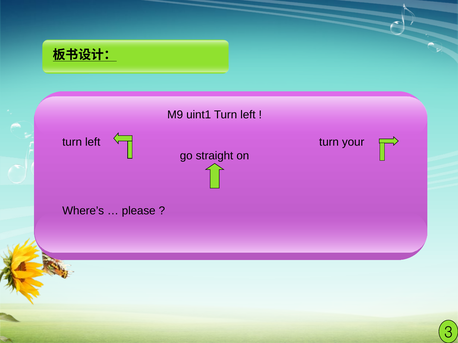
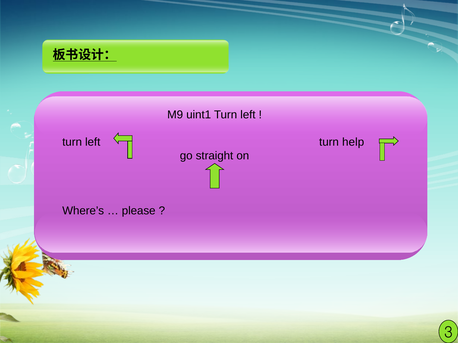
your: your -> help (353, 142)
